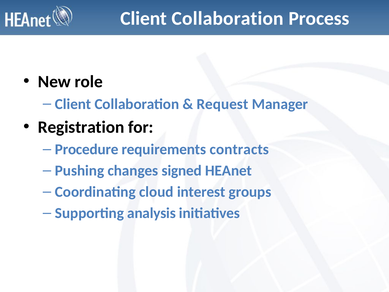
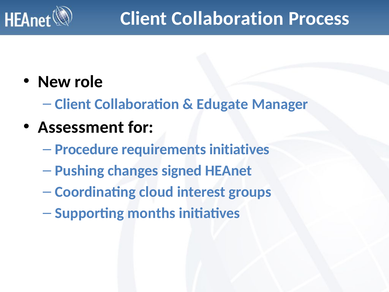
Request: Request -> Edugate (222, 104)
Registration: Registration -> Assessment (81, 127)
requirements contracts: contracts -> initiatives (239, 149)
analysis: analysis -> months (151, 213)
